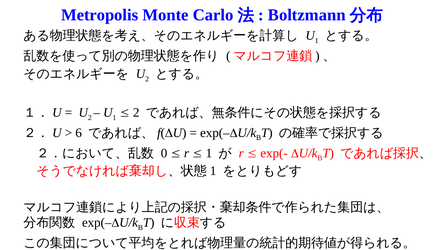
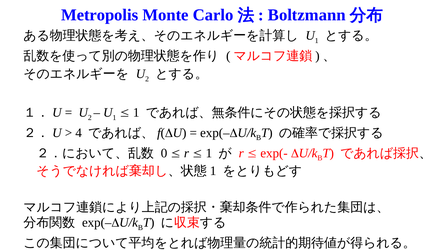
2: 2 -> 1 (136, 112)
6: 6 -> 4 (79, 133)
